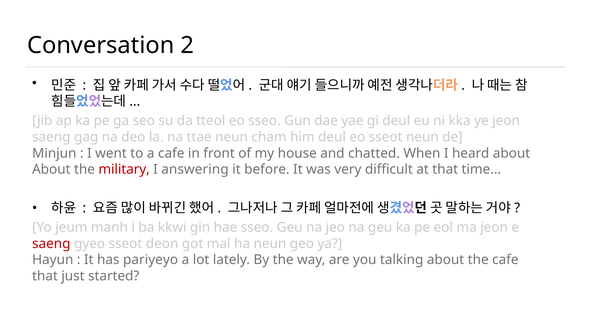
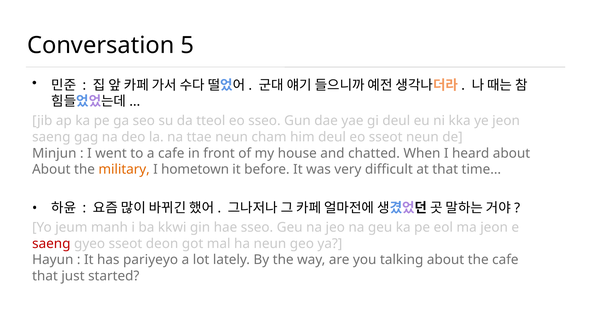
2: 2 -> 5 (187, 45)
military colour: red -> orange (124, 170)
answering: answering -> hometown (195, 170)
